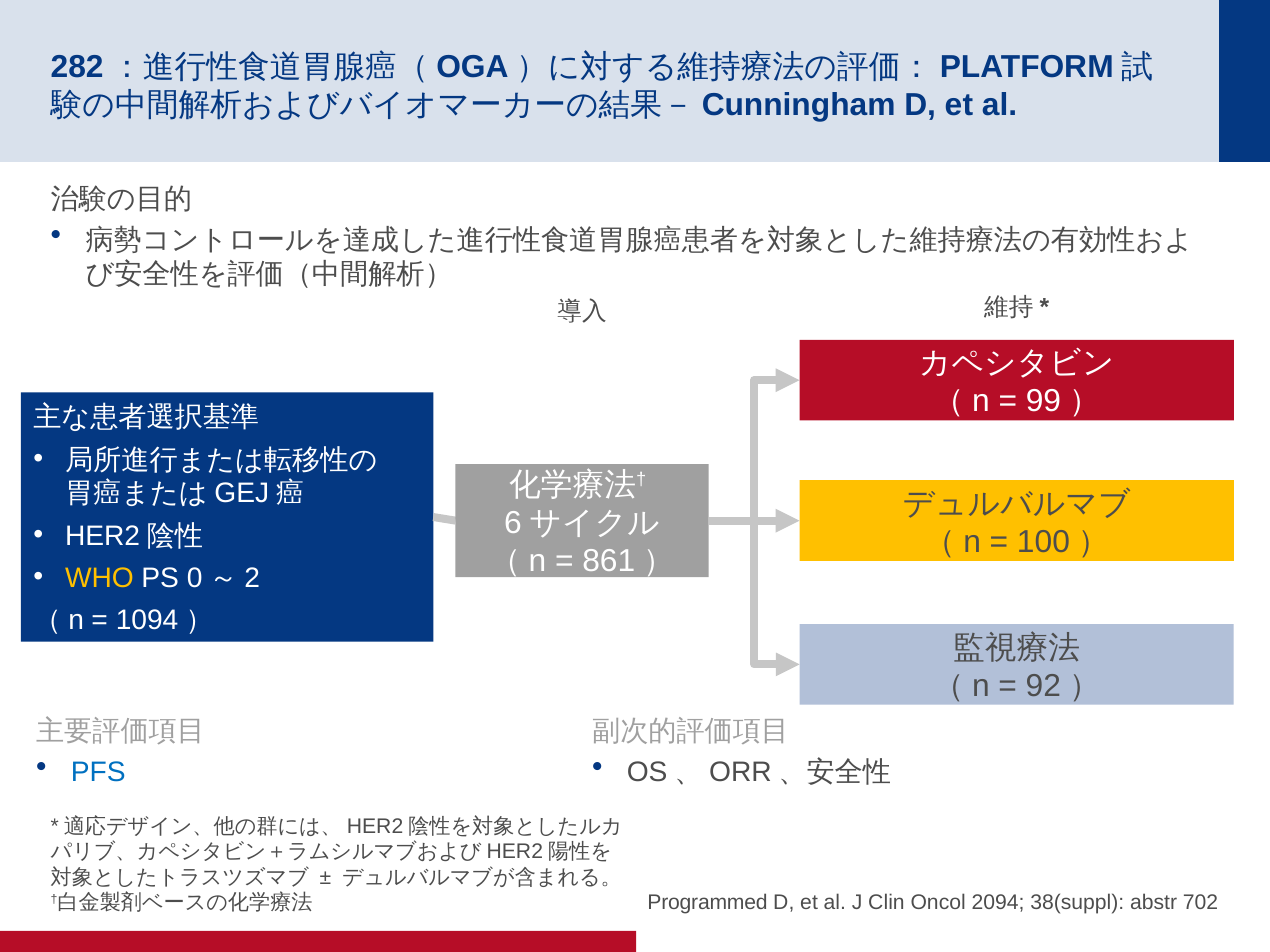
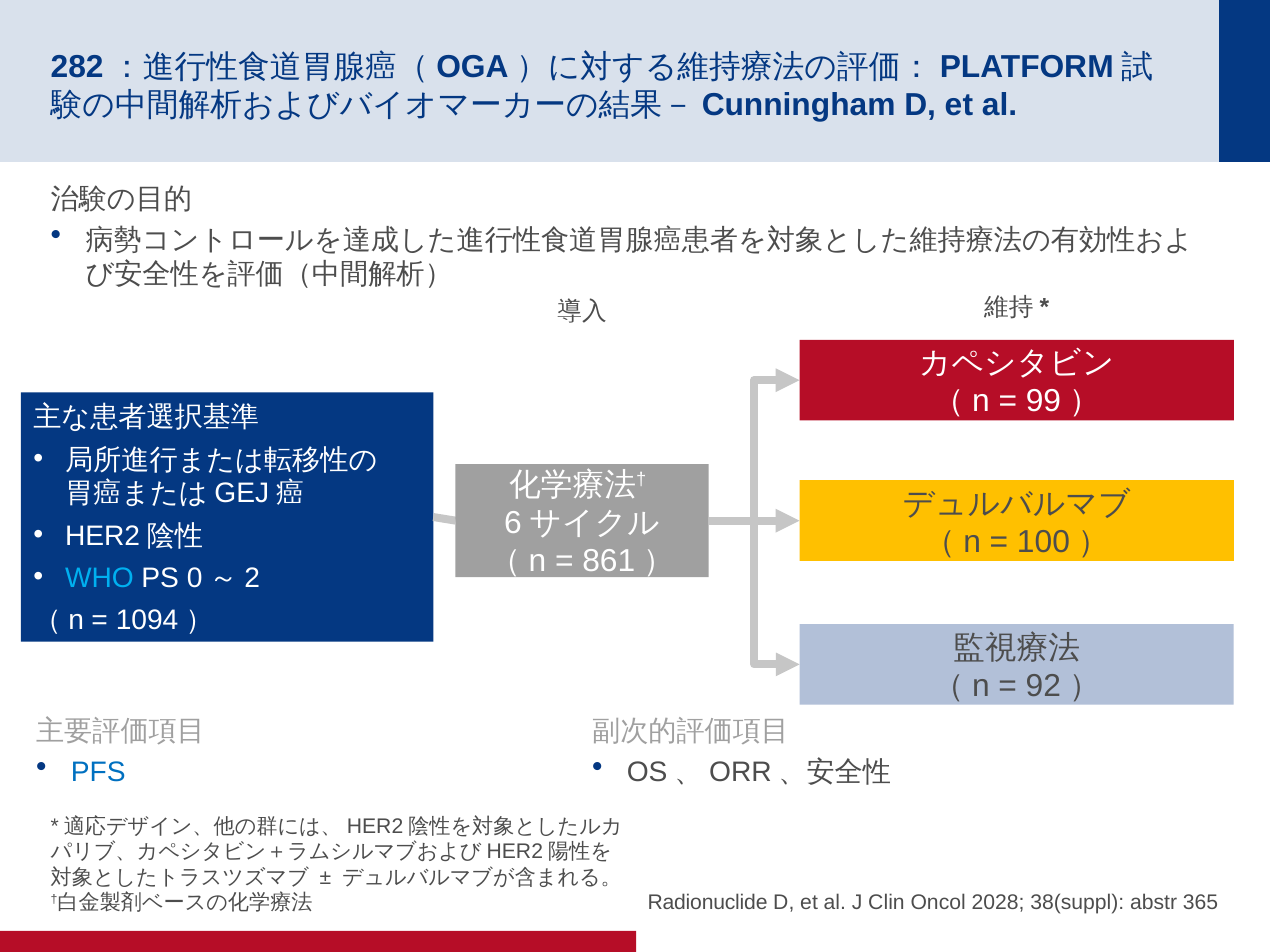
WHO colour: yellow -> light blue (99, 578)
Programmed: Programmed -> Radionuclide (708, 903)
2094: 2094 -> 2028 (998, 903)
702: 702 -> 365 (1201, 903)
